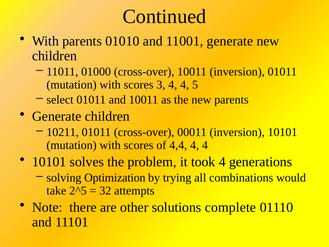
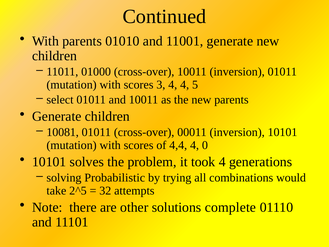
10211: 10211 -> 10081 (63, 132)
4,4 4 4: 4 -> 0 (205, 145)
Optimization: Optimization -> Probabilistic (115, 178)
